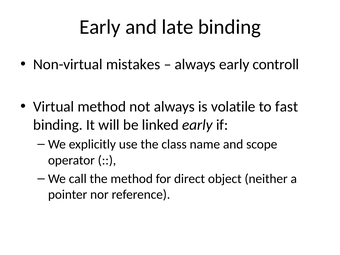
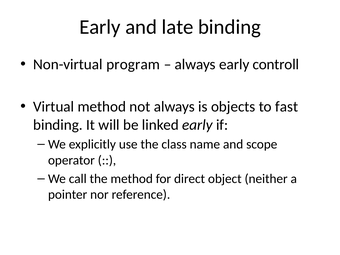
mistakes: mistakes -> program (133, 64)
volatile: volatile -> objects (233, 107)
